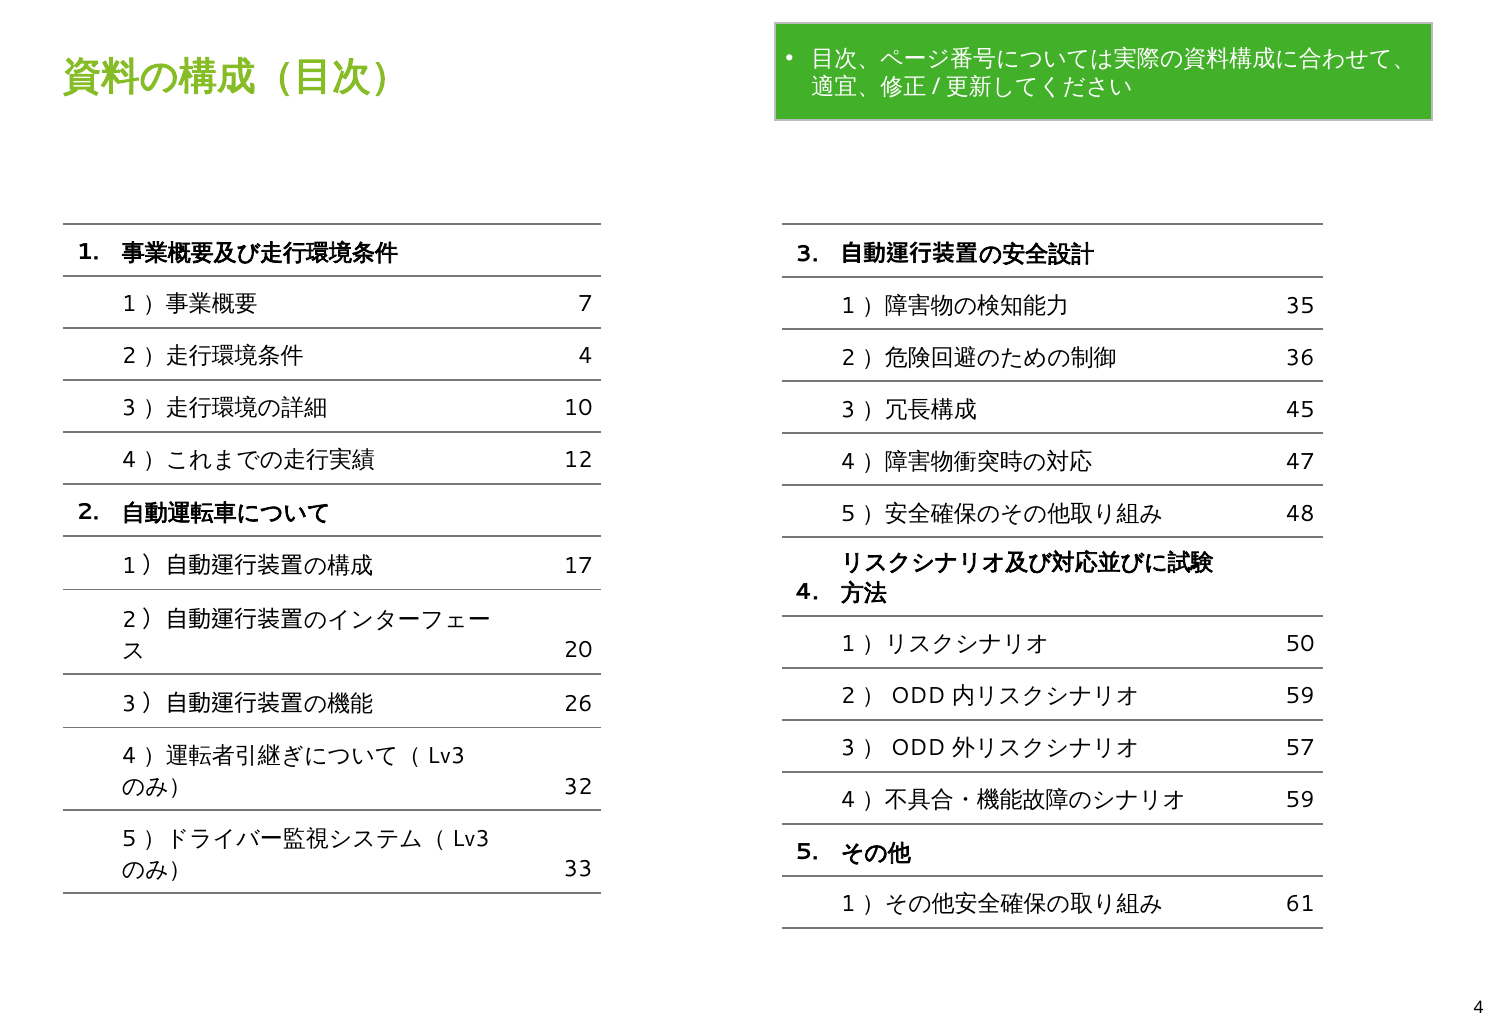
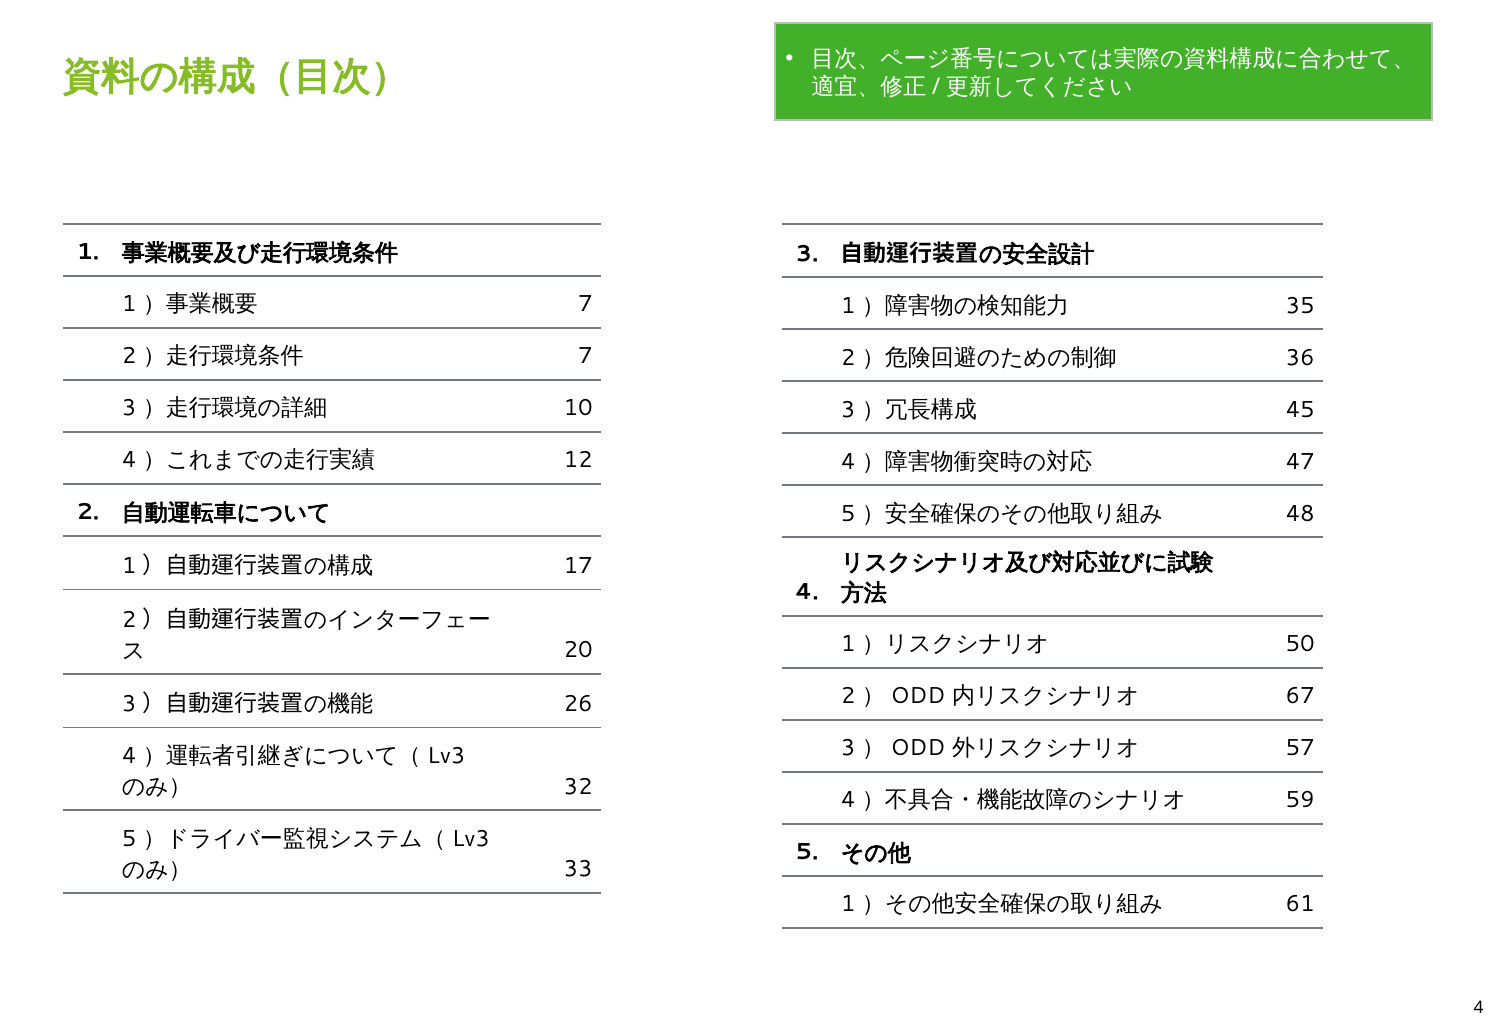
4: 4 -> 7 (585, 356)
59: 59 -> 67 (1300, 696)
